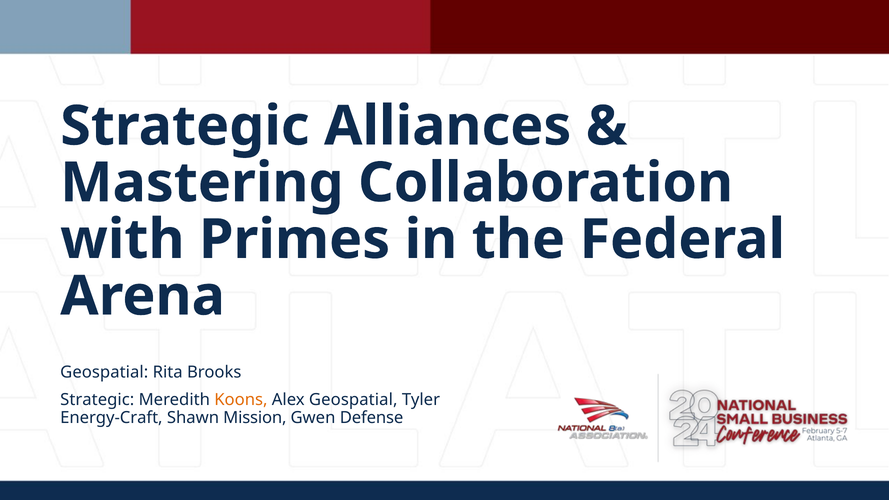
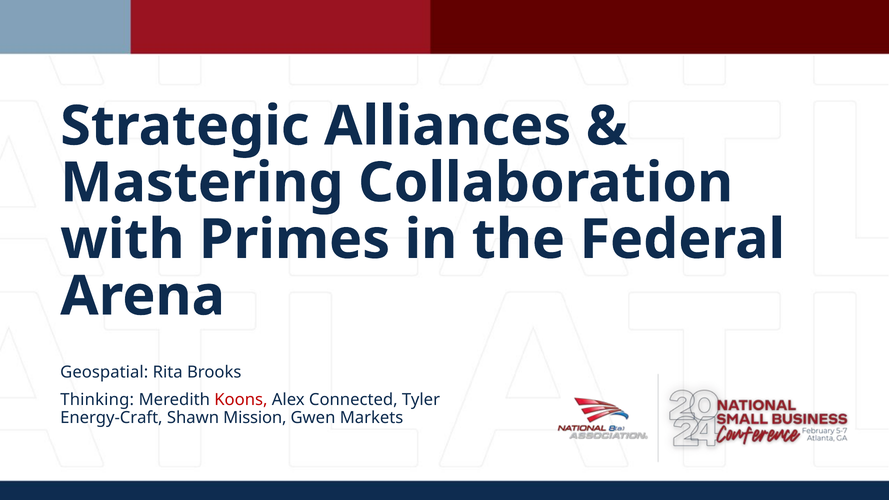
Strategic: Strategic -> Thinking (97, 400)
Koons colour: orange -> red (241, 400)
Alex Geospatial: Geospatial -> Connected (353, 400)
Defense: Defense -> Markets (372, 418)
